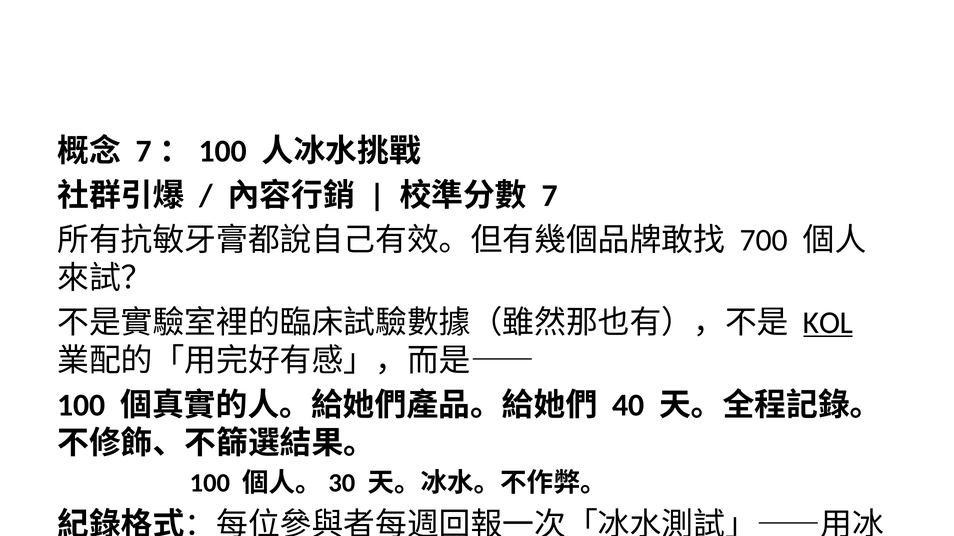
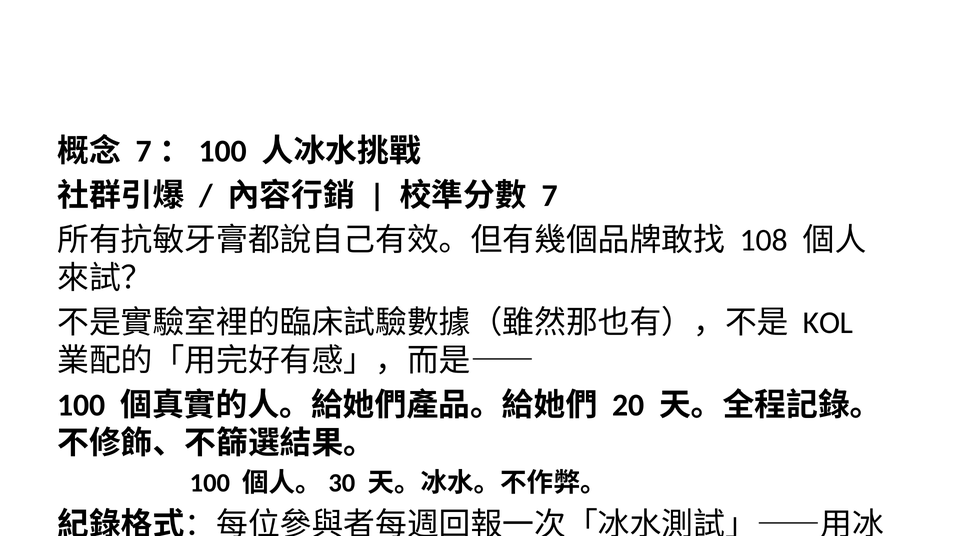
700: 700 -> 108 (764, 240)
KOL underline: present -> none (828, 323)
40: 40 -> 20 (628, 406)
